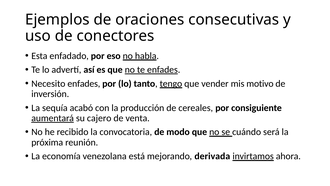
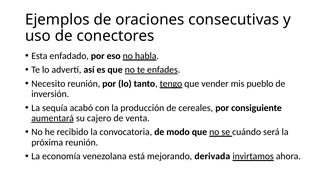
Necesito enfades: enfades -> reunión (84, 83)
motivo: motivo -> pueblo (260, 83)
